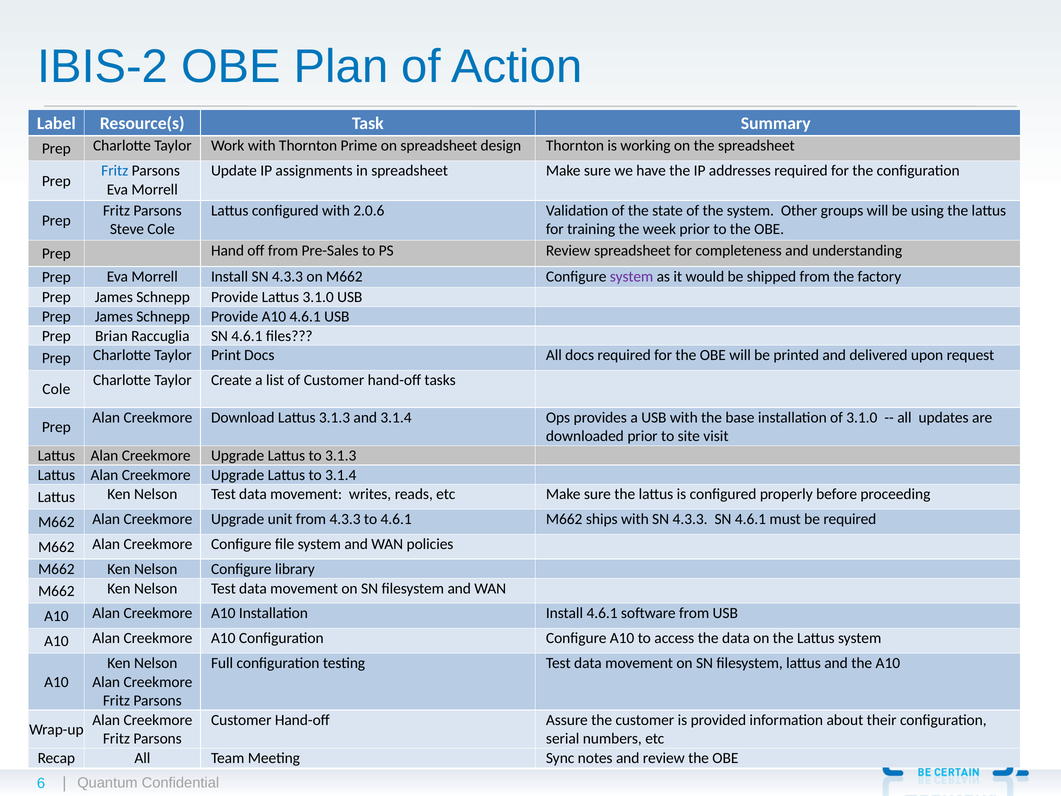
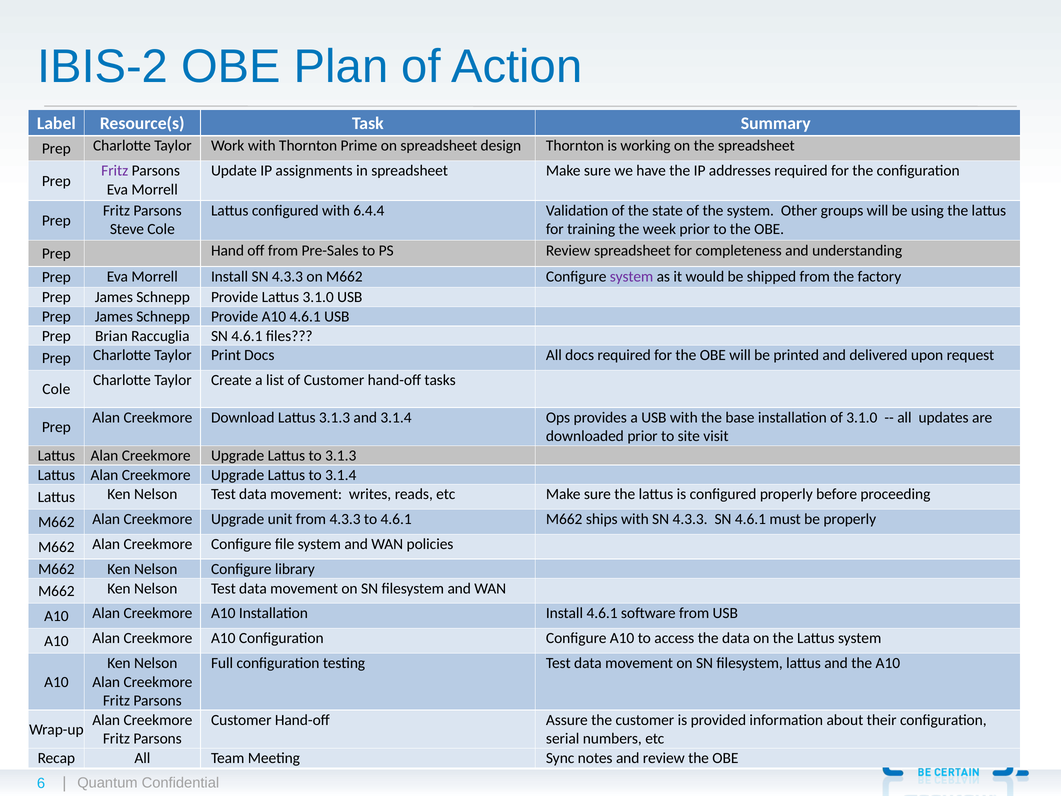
Fritz colour: blue -> purple (115, 171)
2.0.6: 2.0.6 -> 6.4.4 (369, 211)
be required: required -> properly (850, 519)
